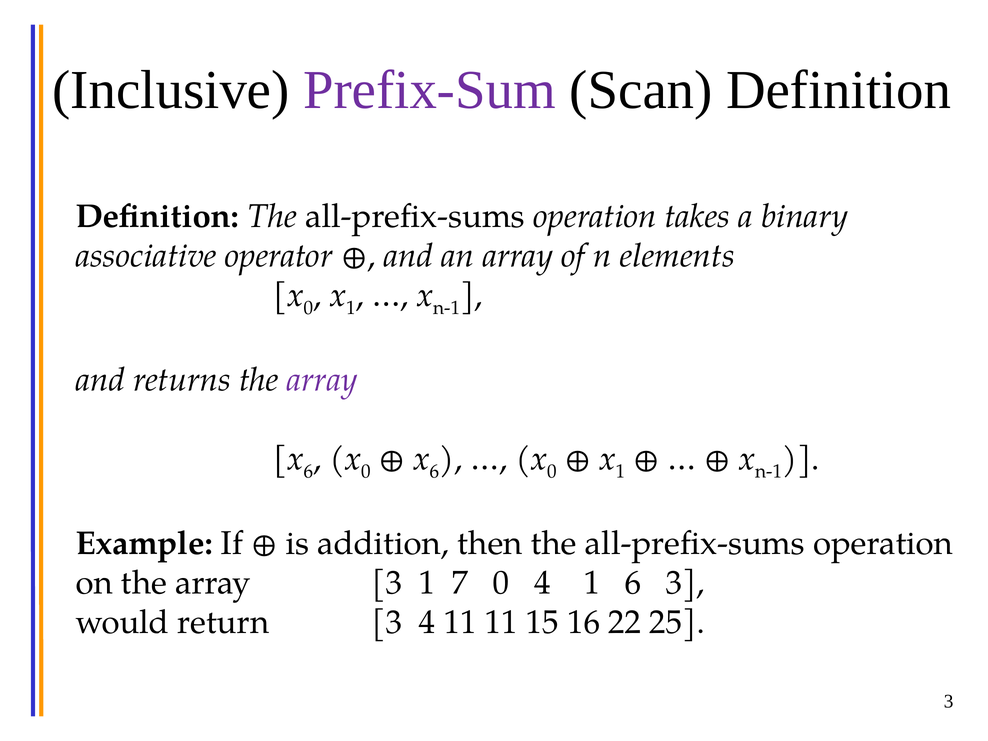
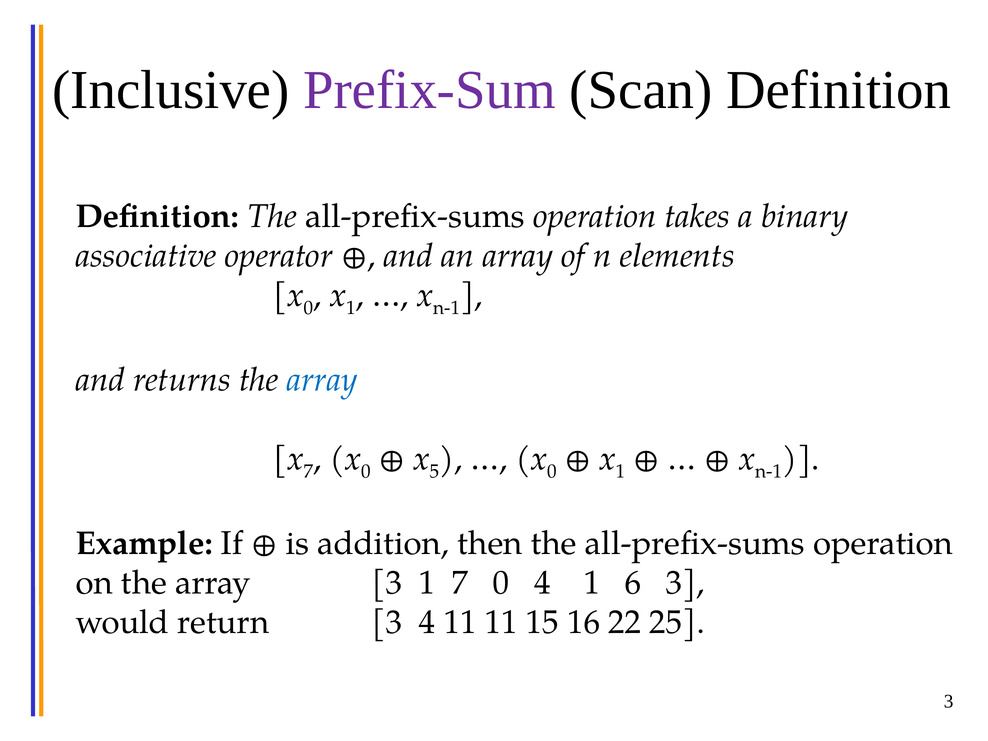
array colour: purple -> blue (322, 380)
6: 6 -> 7 (308, 472)
6: 6 -> 5 (435, 472)
